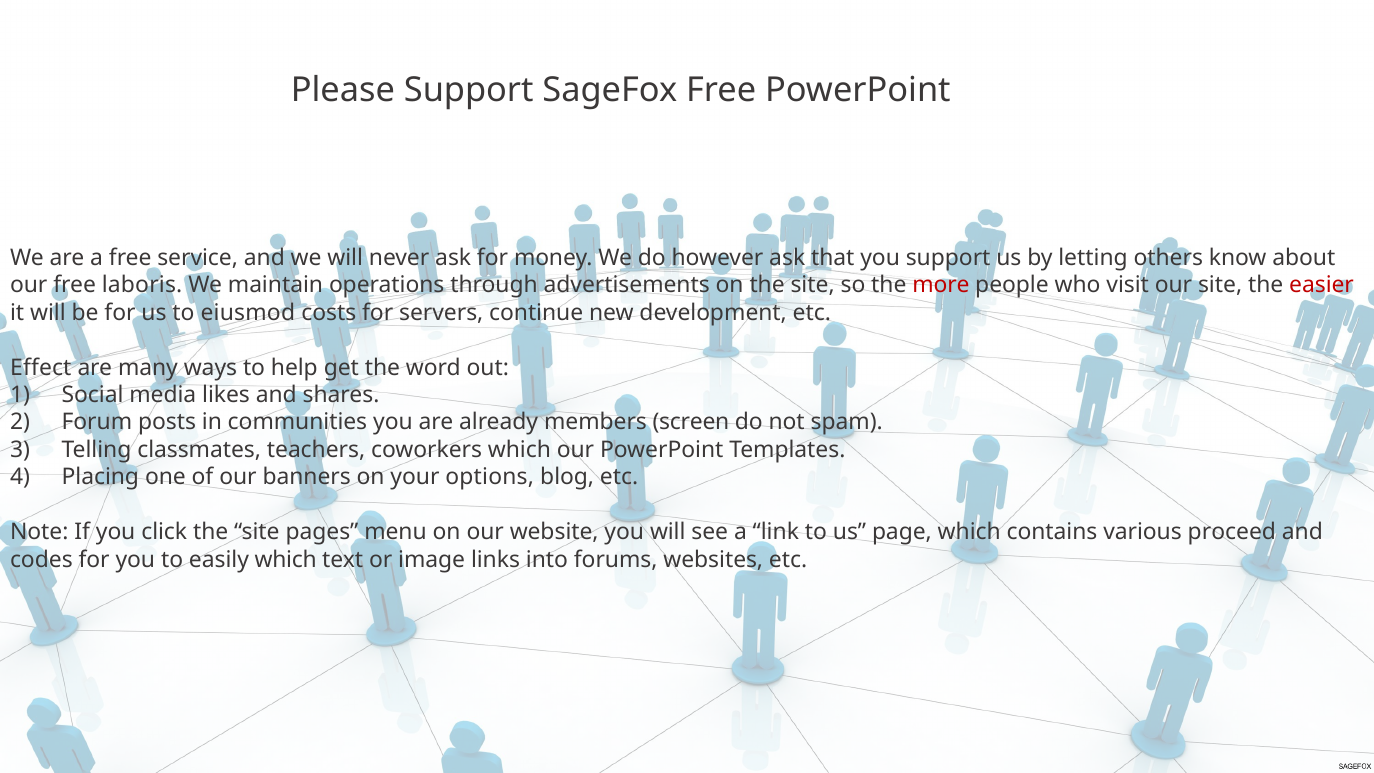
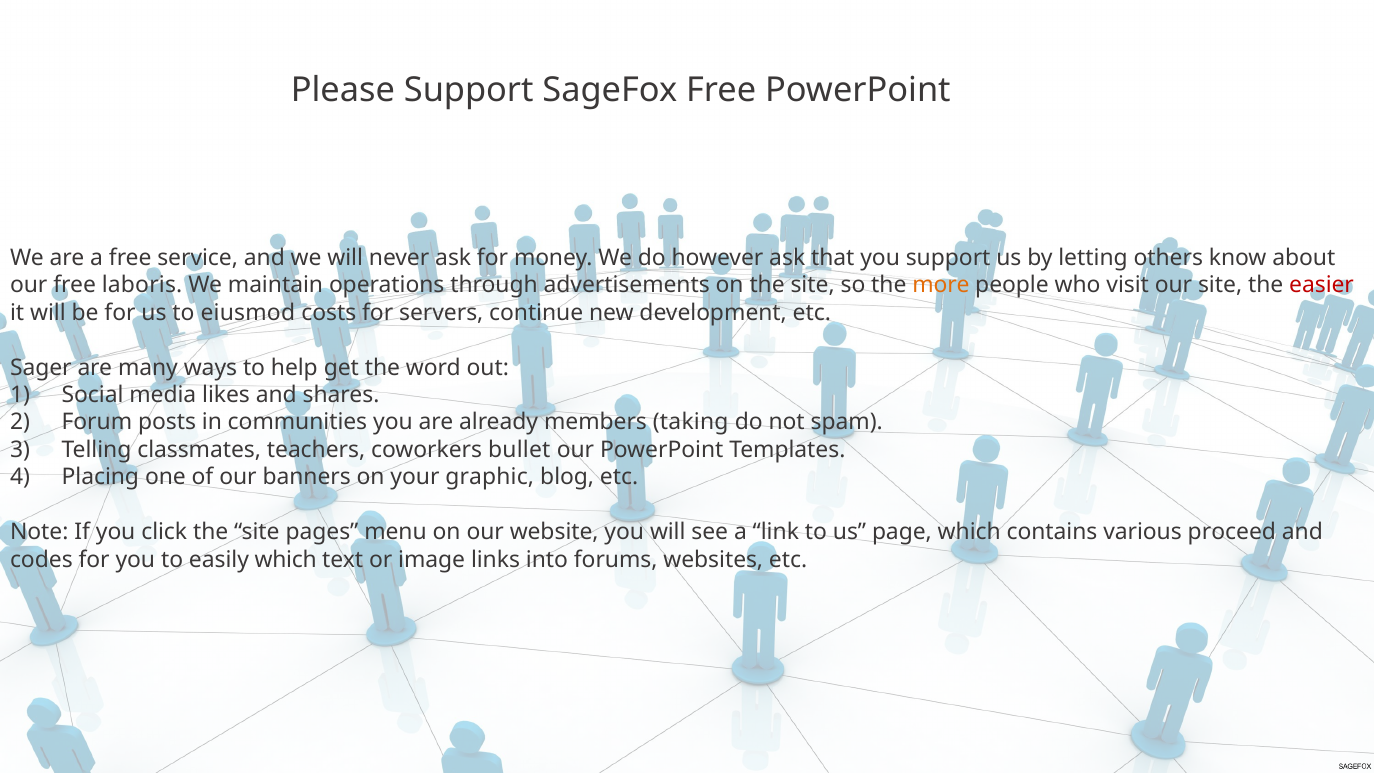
more colour: red -> orange (941, 285)
Effect: Effect -> Sager (41, 367)
screen: screen -> taking (691, 422)
coworkers which: which -> bullet (519, 450)
options: options -> graphic (490, 477)
